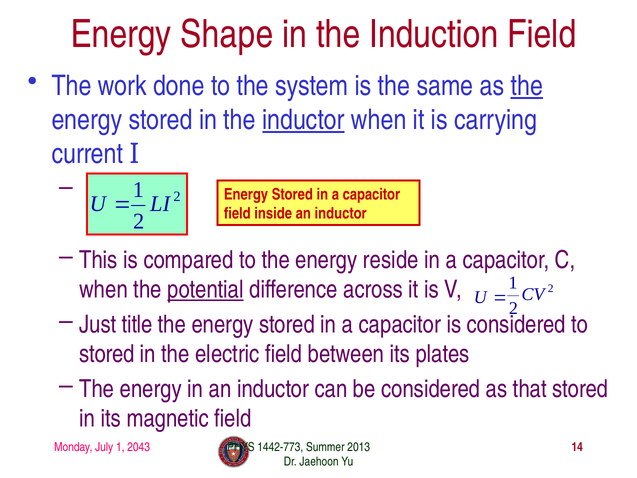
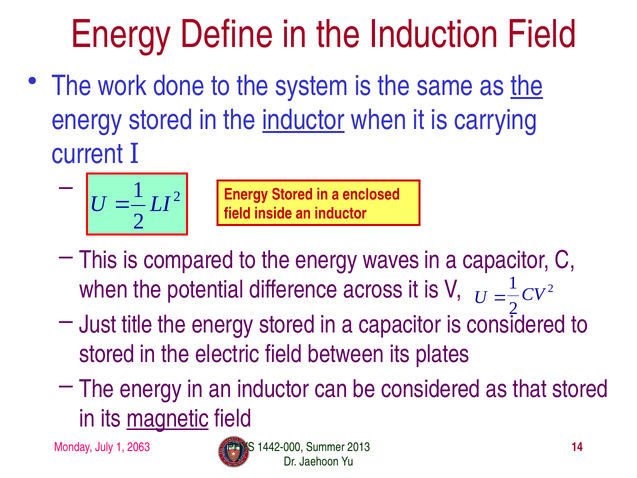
Shape: Shape -> Define (227, 35)
capacitor: capacitor -> enclosed (371, 194)
reside: reside -> waves (391, 260)
potential underline: present -> none (205, 290)
magnetic underline: none -> present (168, 418)
2043: 2043 -> 2063 (139, 447)
1442-773: 1442-773 -> 1442-000 (280, 447)
